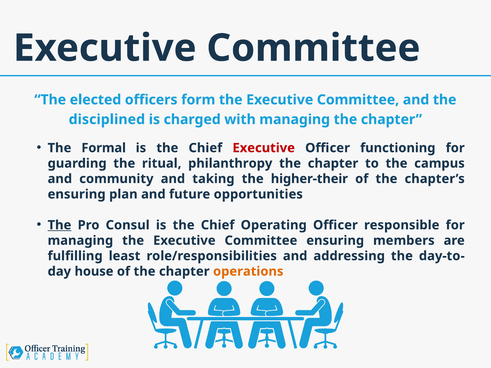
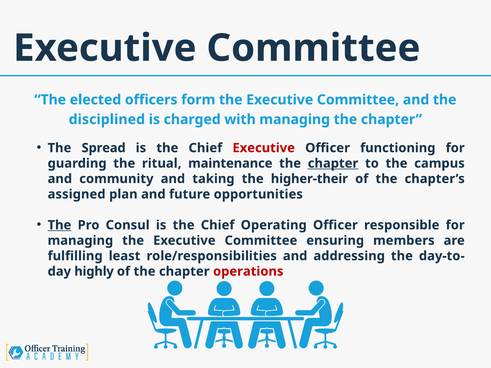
Formal: Formal -> Spread (104, 148)
philanthropy: philanthropy -> maintenance (230, 163)
chapter underline: none -> present (333, 163)
ensuring: ensuring -> assigned (77, 194)
house: house -> highly (94, 272)
operations colour: orange -> red (248, 272)
